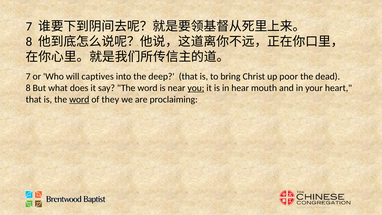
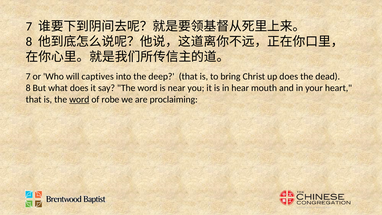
up poor: poor -> does (289, 76)
you underline: present -> none (196, 88)
they: they -> robe (110, 99)
